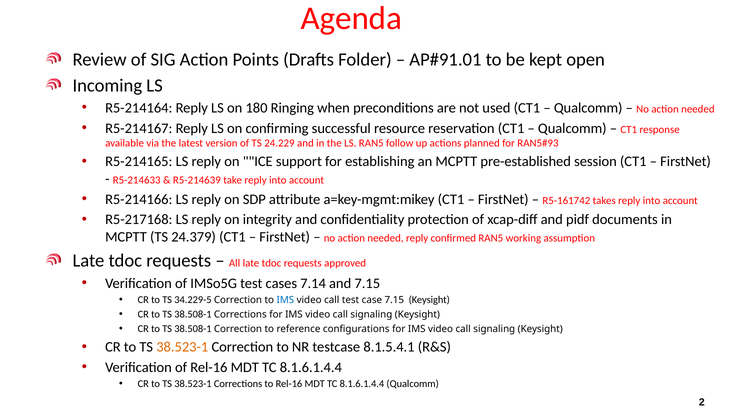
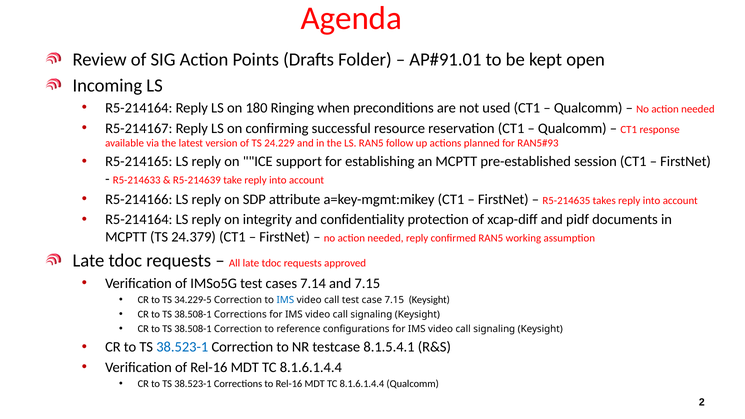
R5-161742: R5-161742 -> R5-214635 (566, 201)
R5-217168: R5-217168 -> R5-214164 (139, 220)
38.523-1 colour: orange -> blue (182, 347)
